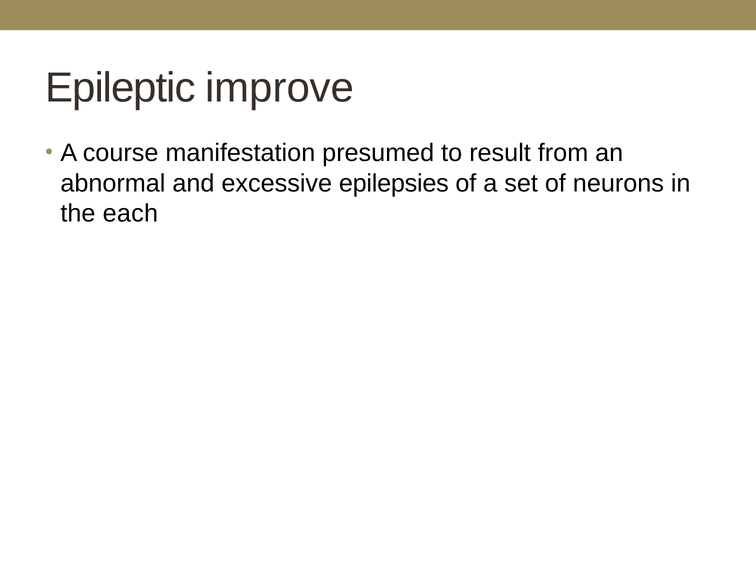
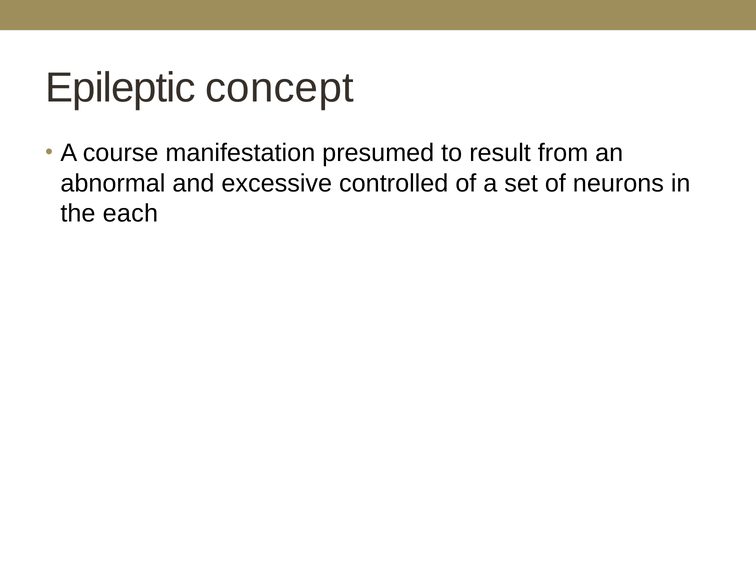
improve: improve -> concept (279, 88)
epilepsies: epilepsies -> controlled (394, 183)
